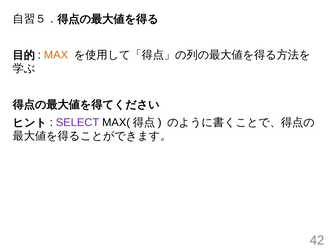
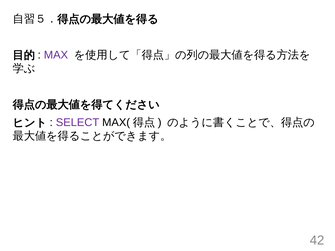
MAX colour: orange -> purple (56, 55)
